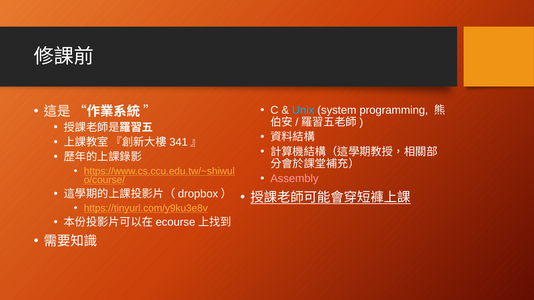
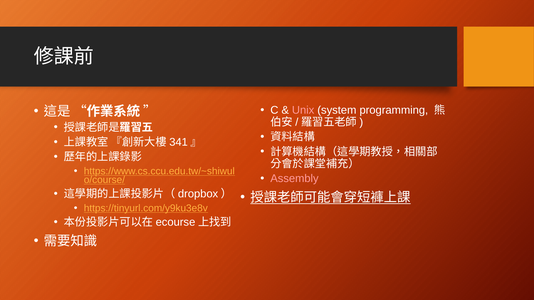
Unix colour: light blue -> pink (303, 110)
